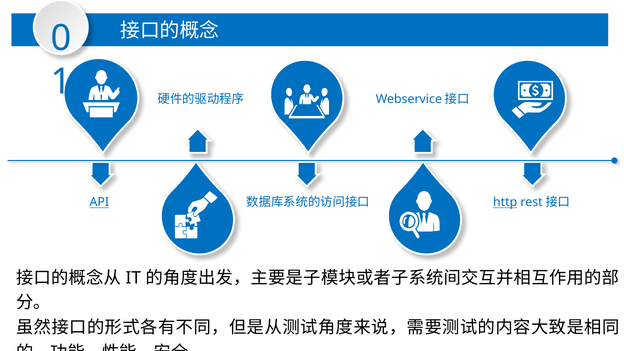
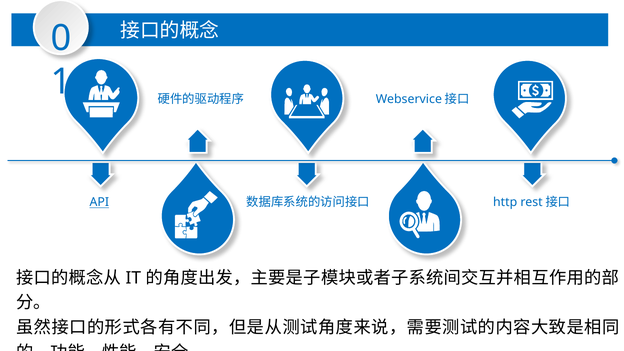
http underline: present -> none (505, 202)
